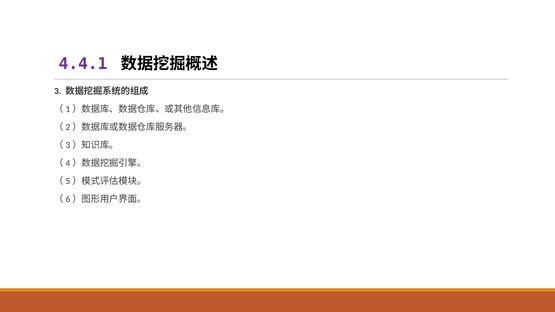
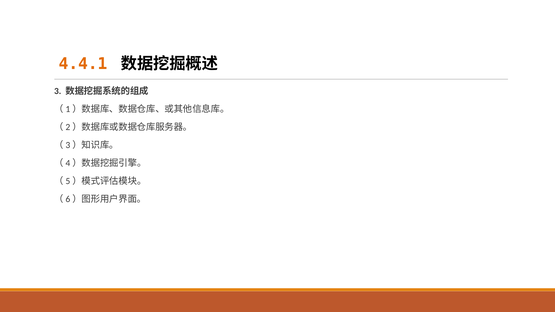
4.4.1 colour: purple -> orange (83, 64)
